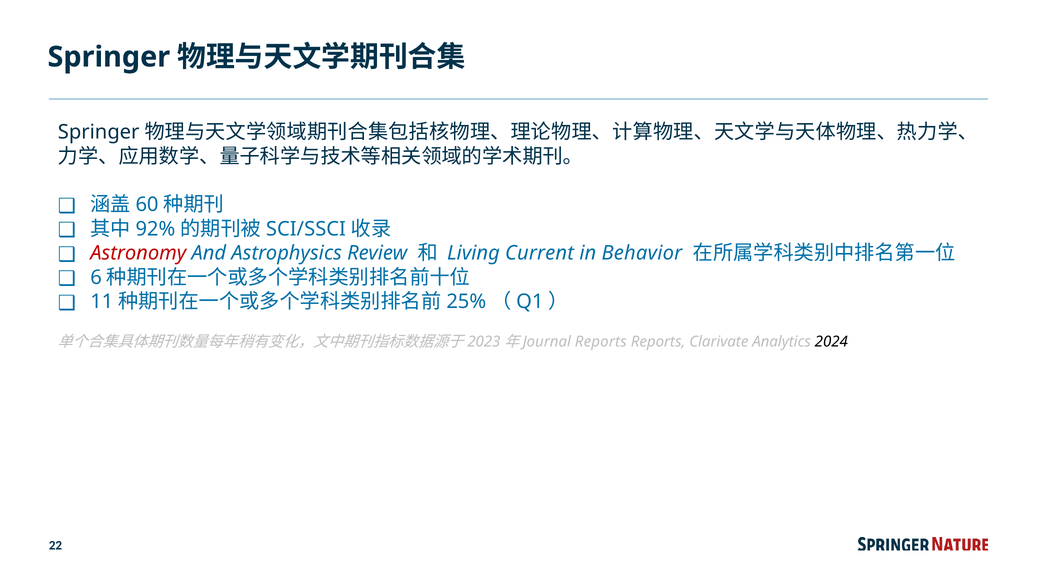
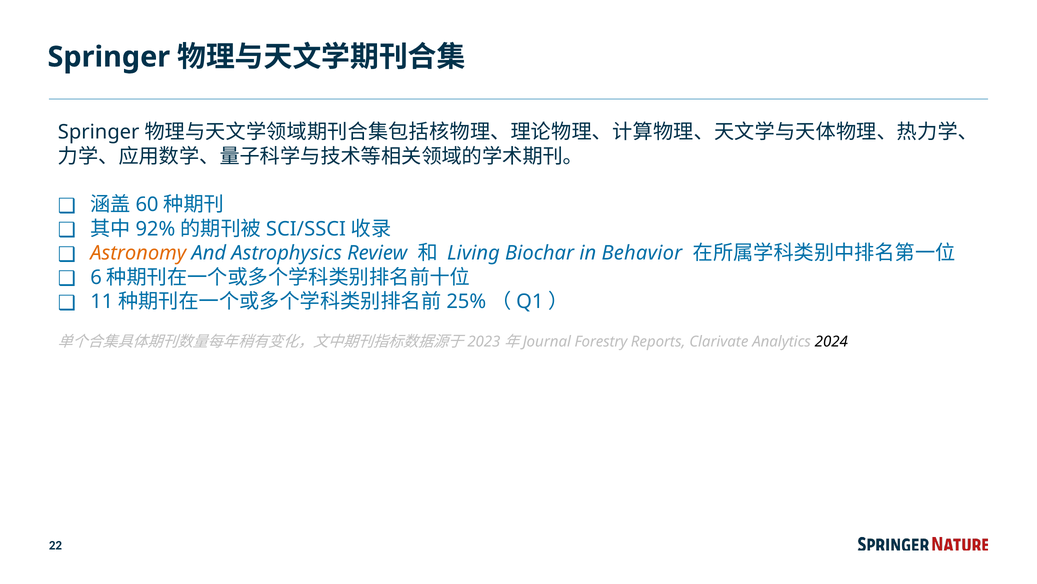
Astronomy colour: red -> orange (138, 253)
Current: Current -> Biochar (540, 253)
Reports: Reports -> Forestry (601, 341)
